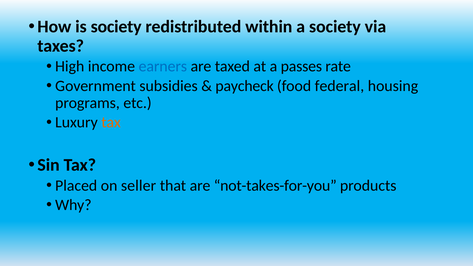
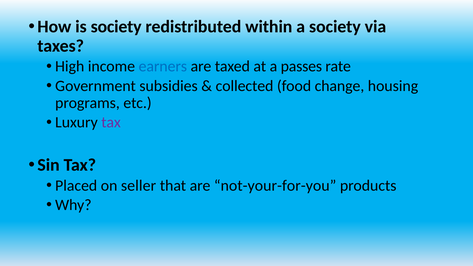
paycheck: paycheck -> collected (245, 86)
federal: federal -> change (339, 86)
tax colour: orange -> purple (111, 122)
not-takes-for-you: not-takes-for-you -> not-your-for-you (275, 186)
